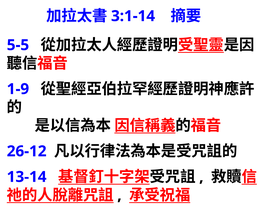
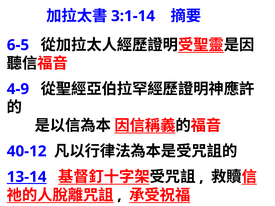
5-5: 5-5 -> 6-5 (18, 45)
1-9: 1-9 -> 4-9 (18, 89)
26-12: 26-12 -> 40-12 (27, 151)
13-14 underline: none -> present (27, 177)
